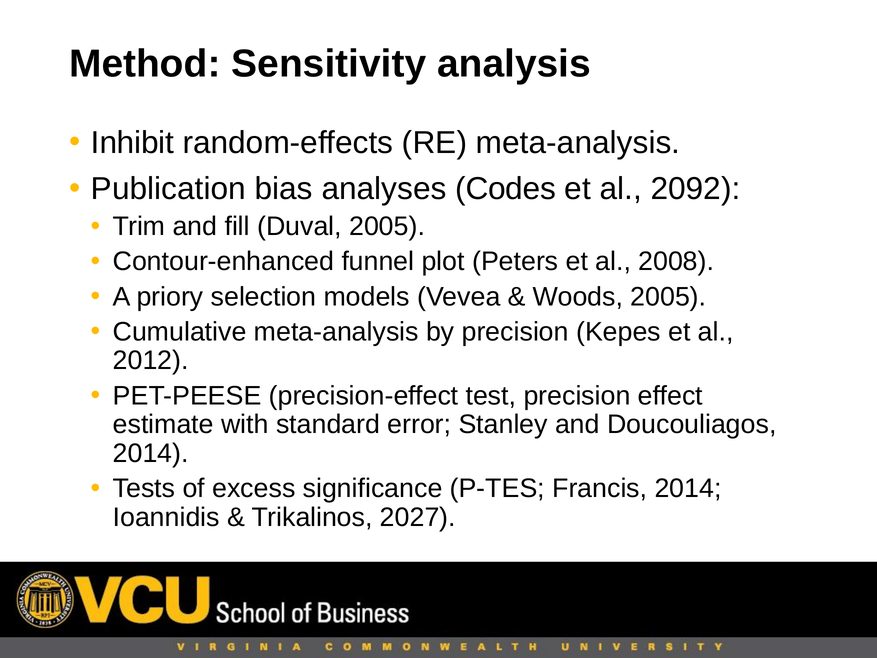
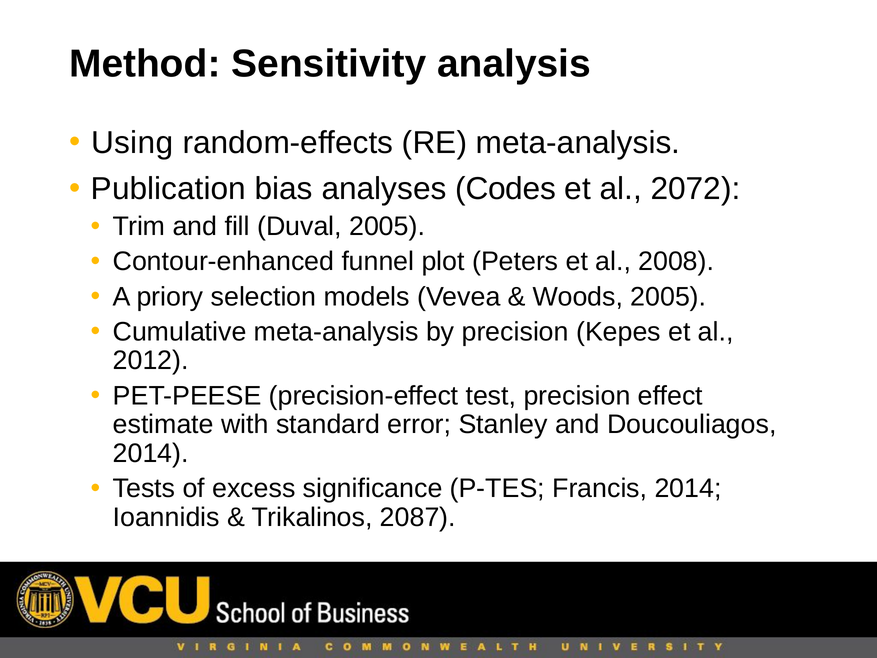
Inhibit: Inhibit -> Using (132, 143)
2092: 2092 -> 2072 (696, 189)
2027: 2027 -> 2087 (418, 517)
